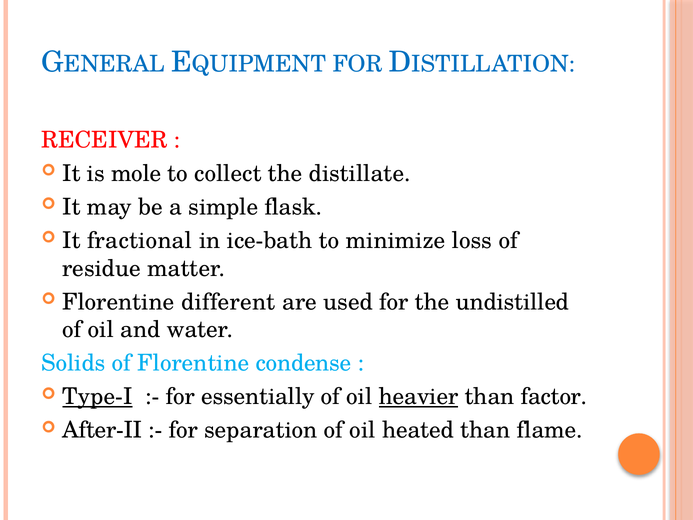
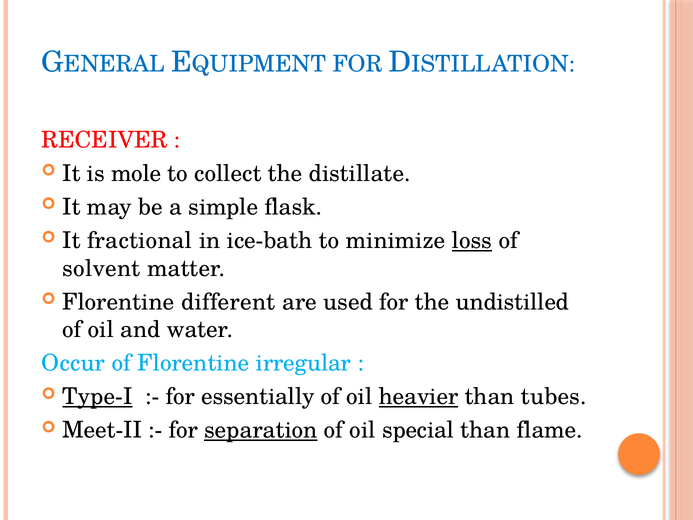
loss underline: none -> present (472, 241)
residue: residue -> solvent (101, 268)
Solids: Solids -> Occur (73, 363)
condense: condense -> irregular (304, 363)
factor: factor -> tubes (554, 397)
After-II: After-II -> Meet-II (102, 430)
separation underline: none -> present (261, 430)
heated: heated -> special (418, 430)
